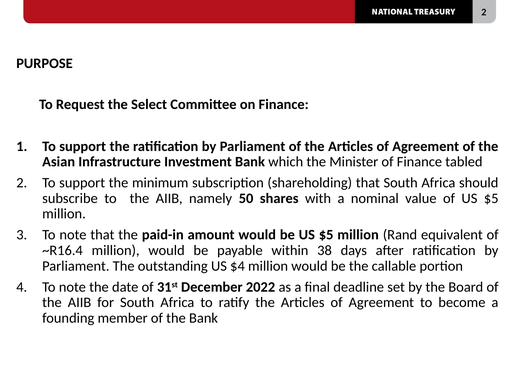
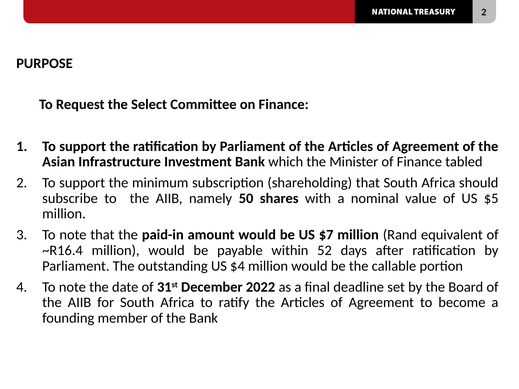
be US $5: $5 -> $7 (326, 235)
38: 38 -> 52 (325, 251)
